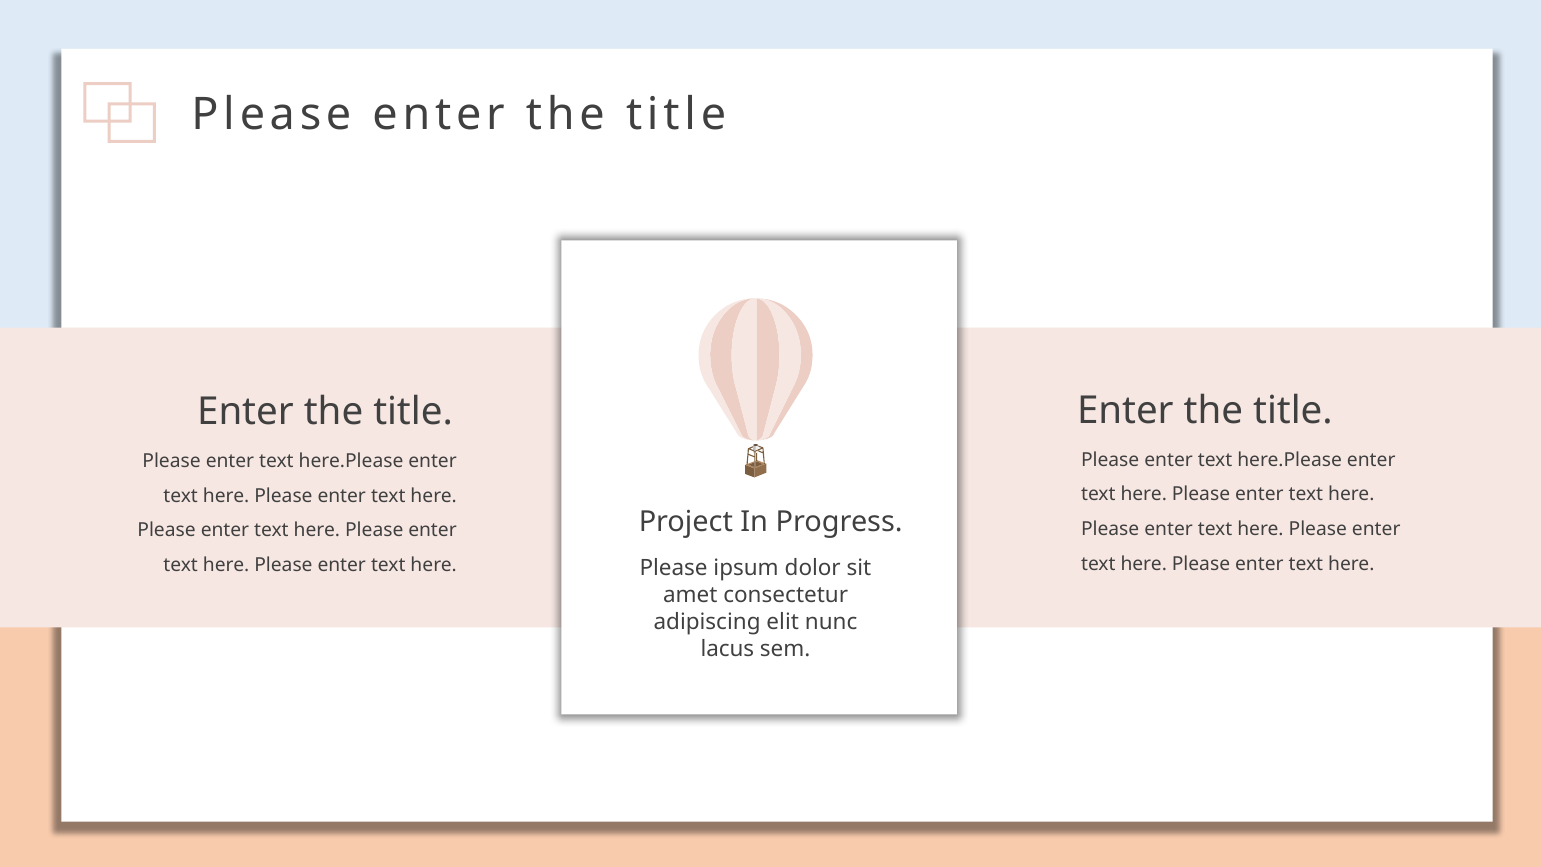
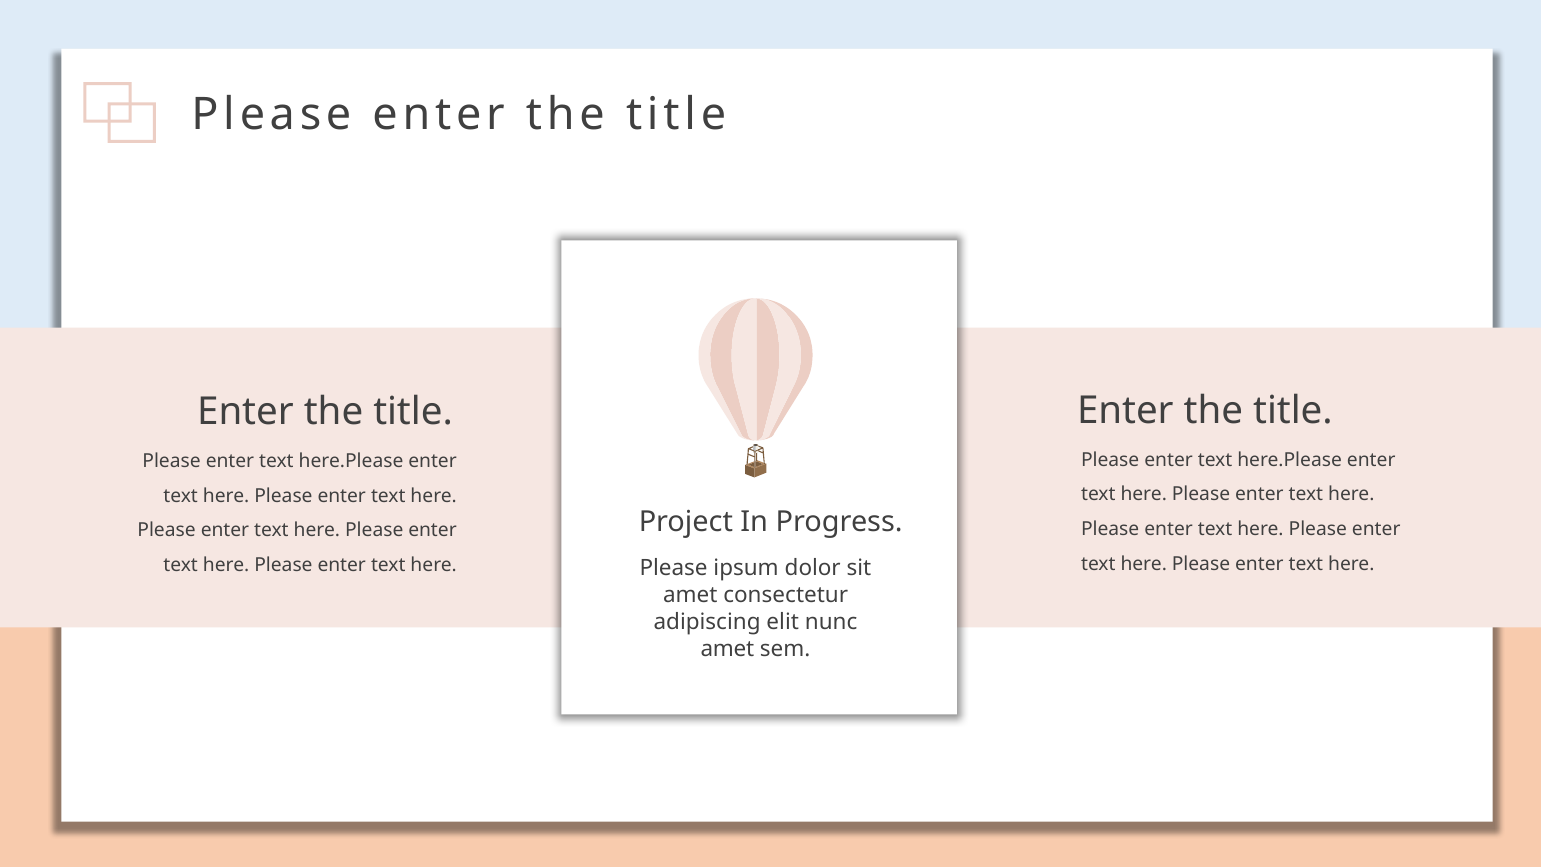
lacus: lacus -> amet (727, 649)
